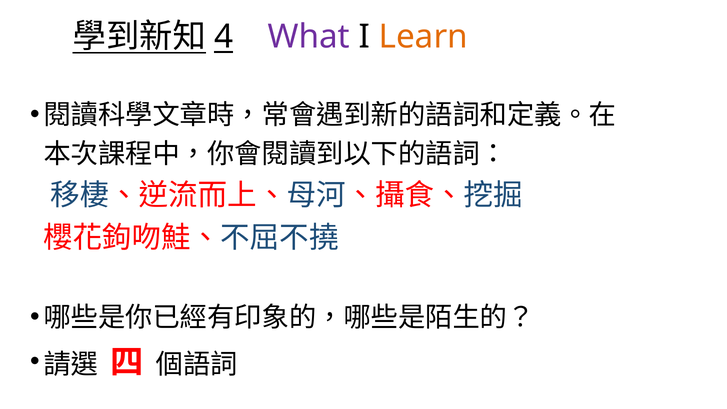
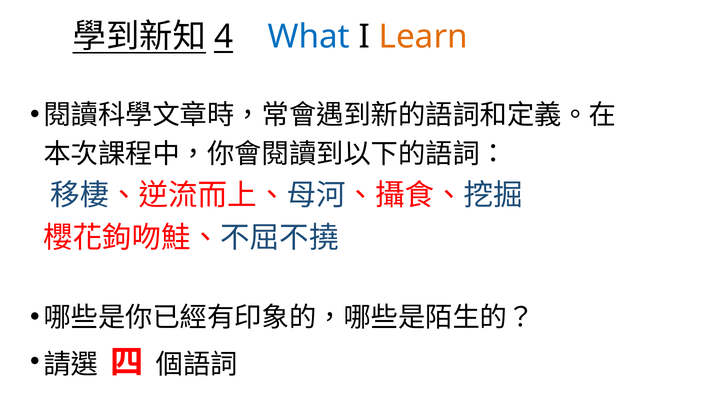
What colour: purple -> blue (309, 37)
